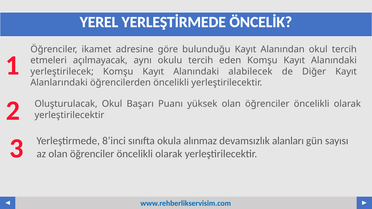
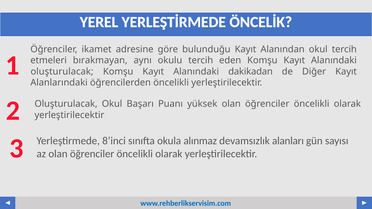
açılmayacak: açılmayacak -> bırakmayan (100, 60)
yerleştirilecek: yerleştirilecek -> oluşturulacak (62, 72)
alabilecek: alabilecek -> dakikadan (250, 72)
